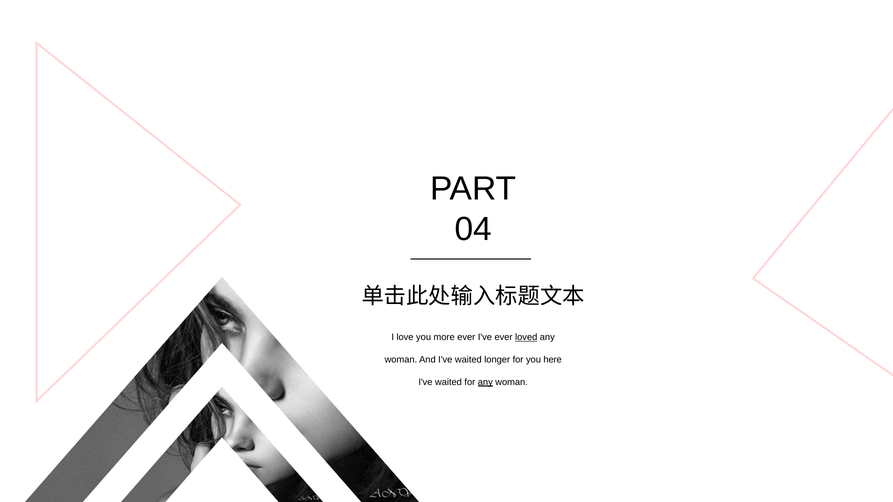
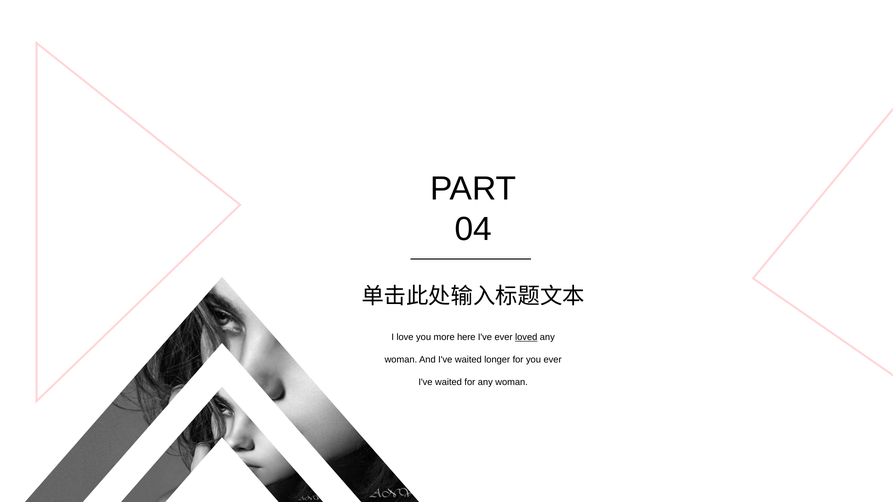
more ever: ever -> here (466, 337)
you here: here -> ever (553, 360)
any underline: present -> none (485, 382)
